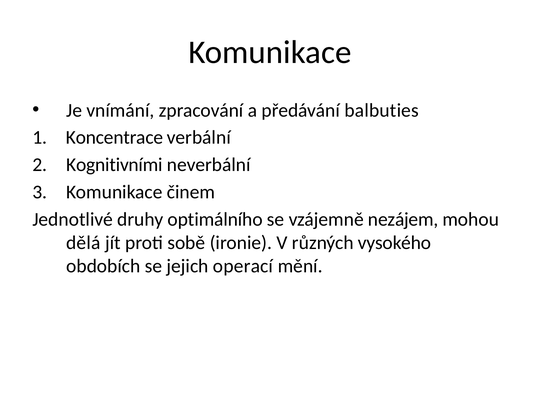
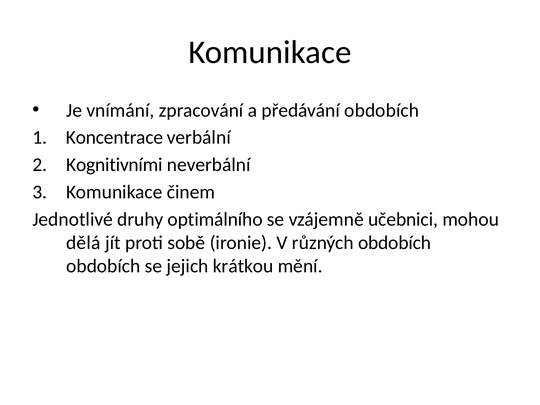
předávání balbuties: balbuties -> obdobích (382, 110)
nezájem: nezájem -> učebnici (403, 219)
různých vysokého: vysokého -> obdobích (395, 243)
operací: operací -> krátkou (243, 266)
